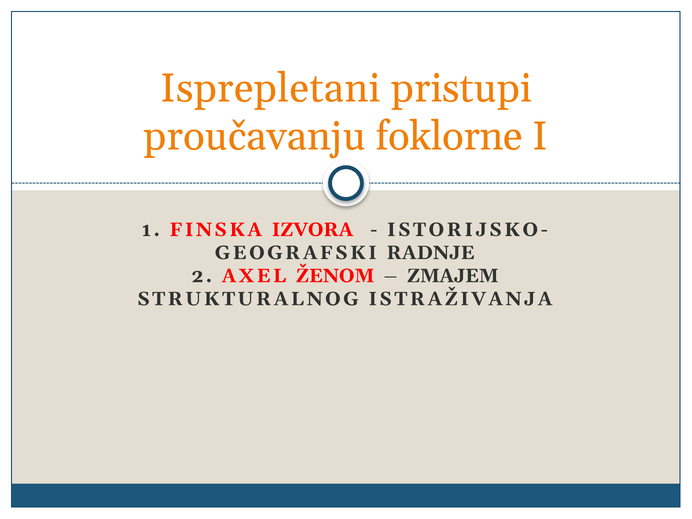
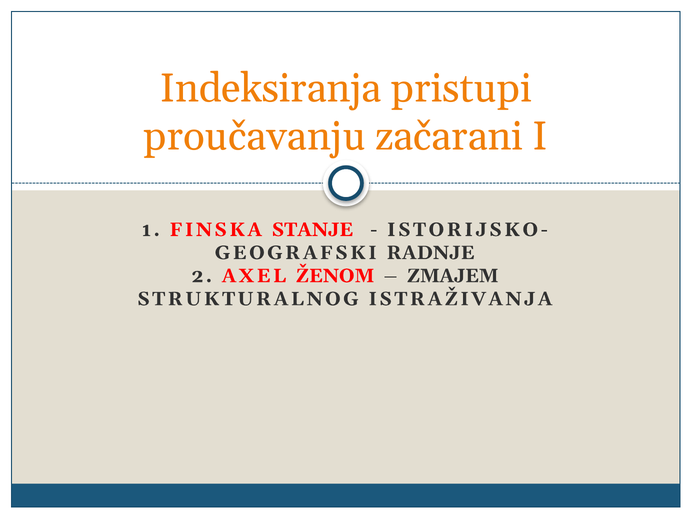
Isprepletani: Isprepletani -> Indeksiranja (271, 88)
foklorne: foklorne -> začarani (449, 137)
IZVORA: IZVORA -> STANJE (312, 230)
